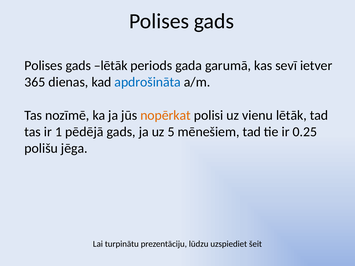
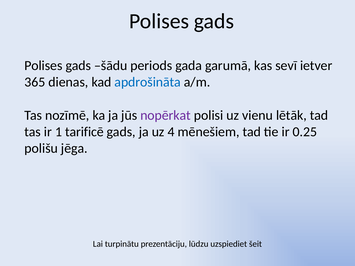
gads lētāk: lētāk -> šādu (111, 66)
nopērkat colour: orange -> purple (166, 115)
pēdējā: pēdējā -> tarificē (84, 132)
5: 5 -> 4 (171, 132)
